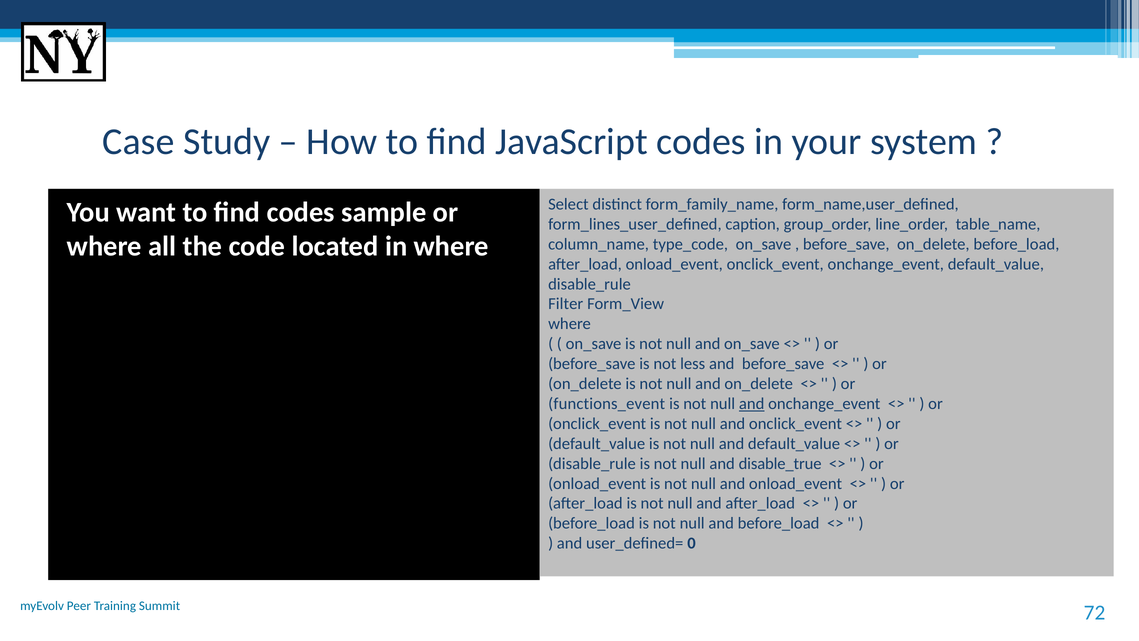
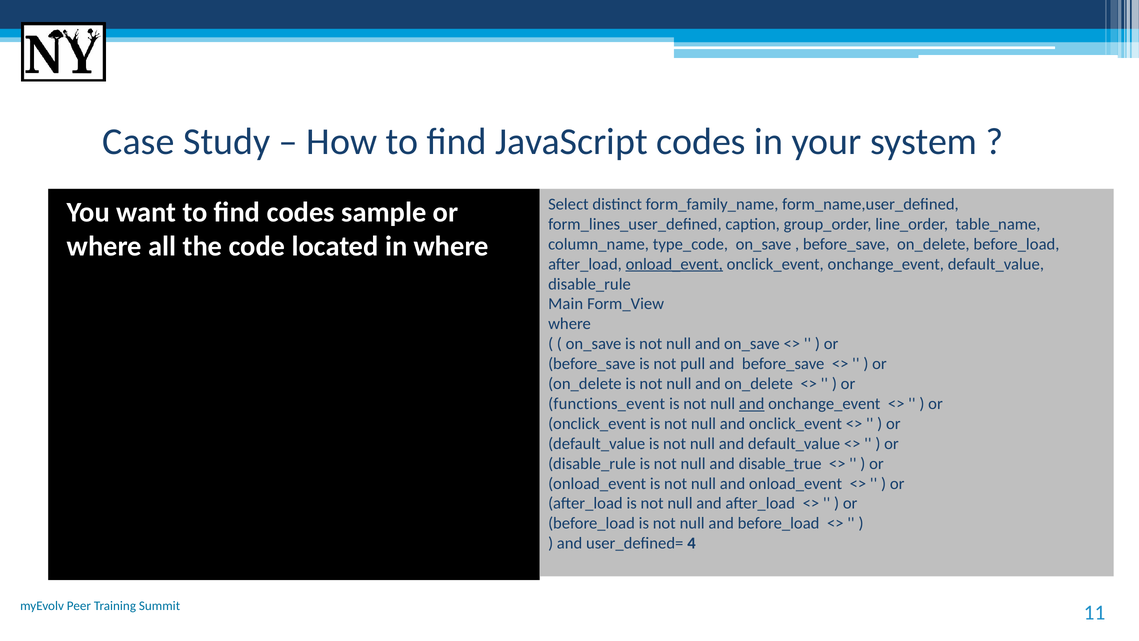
onload_event underline: none -> present (674, 264)
Filter: Filter -> Main (566, 304)
less: less -> pull (693, 364)
0: 0 -> 4 (692, 543)
72: 72 -> 11 (1095, 612)
